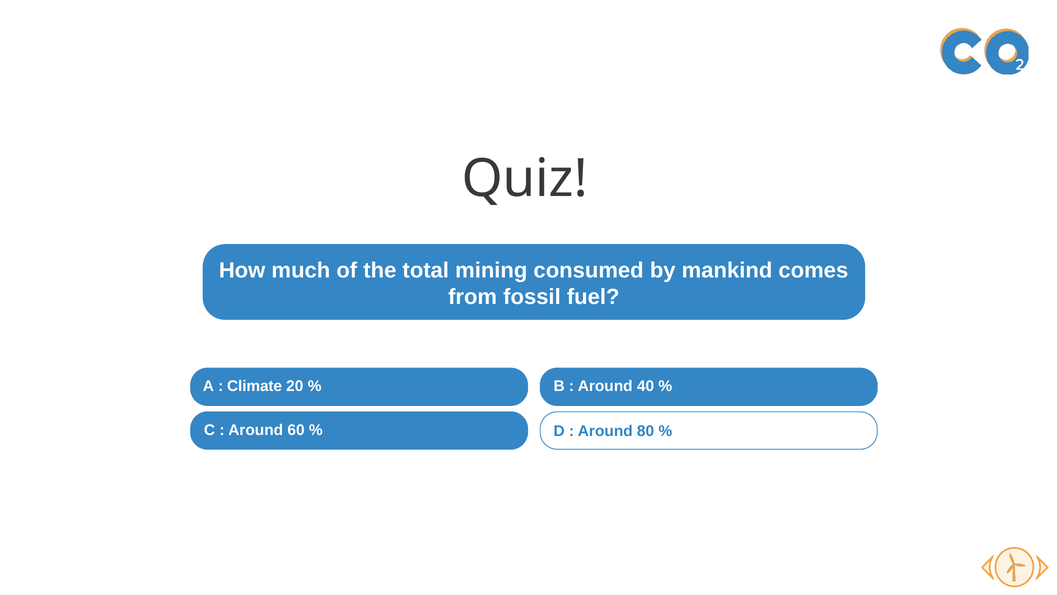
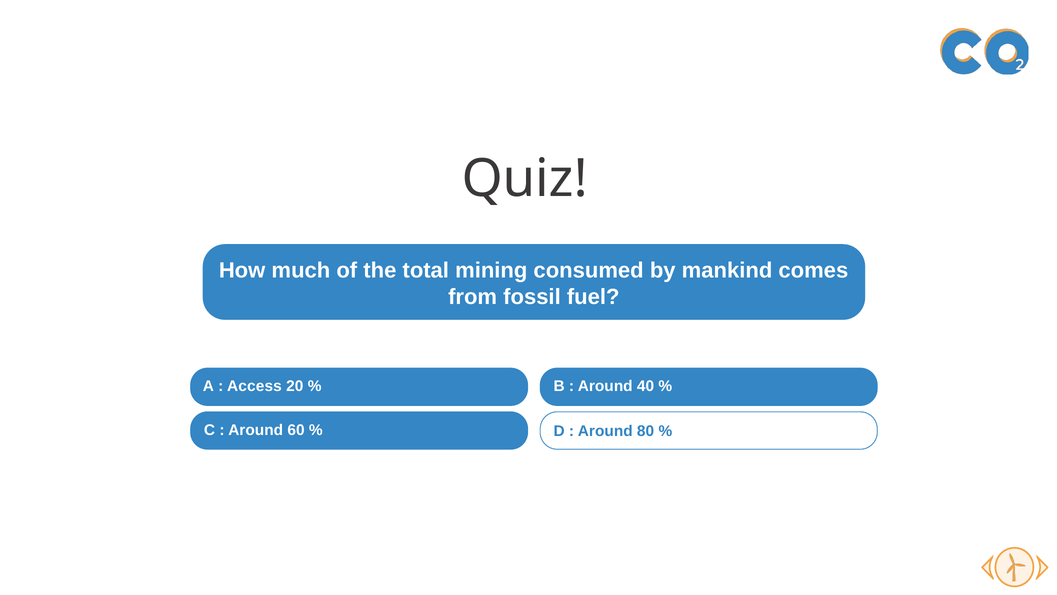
Climate: Climate -> Access (254, 386)
